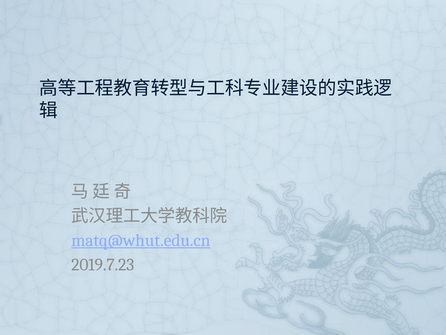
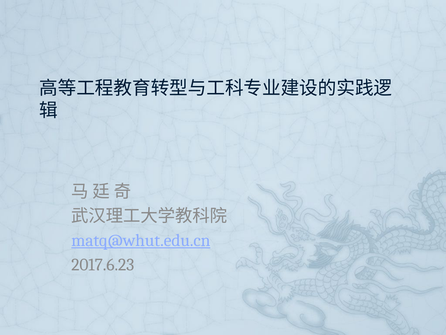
2019.7.23: 2019.7.23 -> 2017.6.23 (103, 264)
